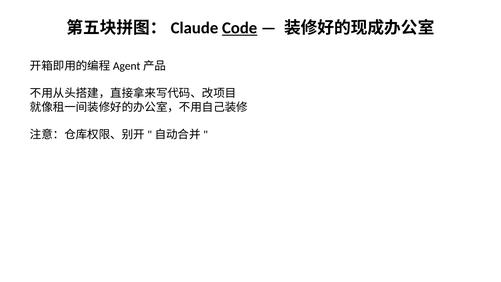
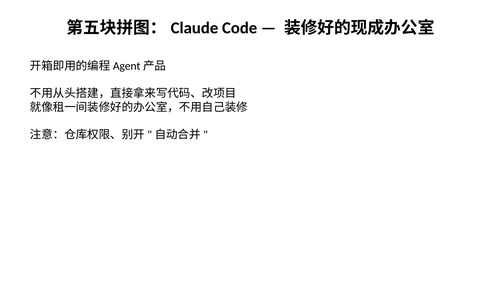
Code underline: present -> none (240, 28)
